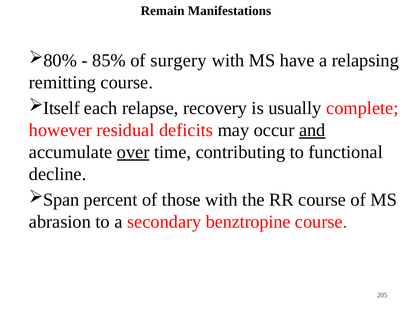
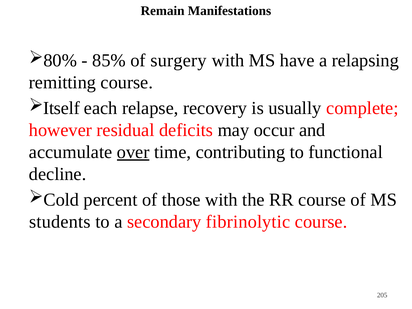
and underline: present -> none (312, 130)
Span: Span -> Cold (61, 200)
abrasion: abrasion -> students (60, 222)
benztropine: benztropine -> fibrinolytic (248, 222)
